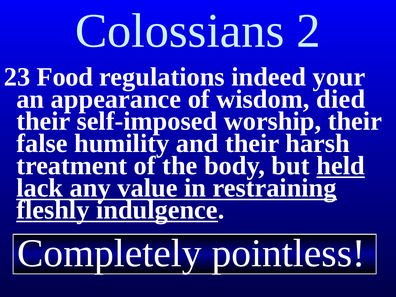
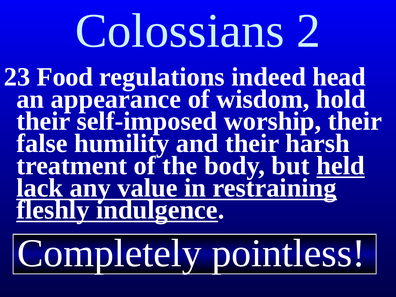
your: your -> head (339, 77)
died: died -> hold (341, 99)
